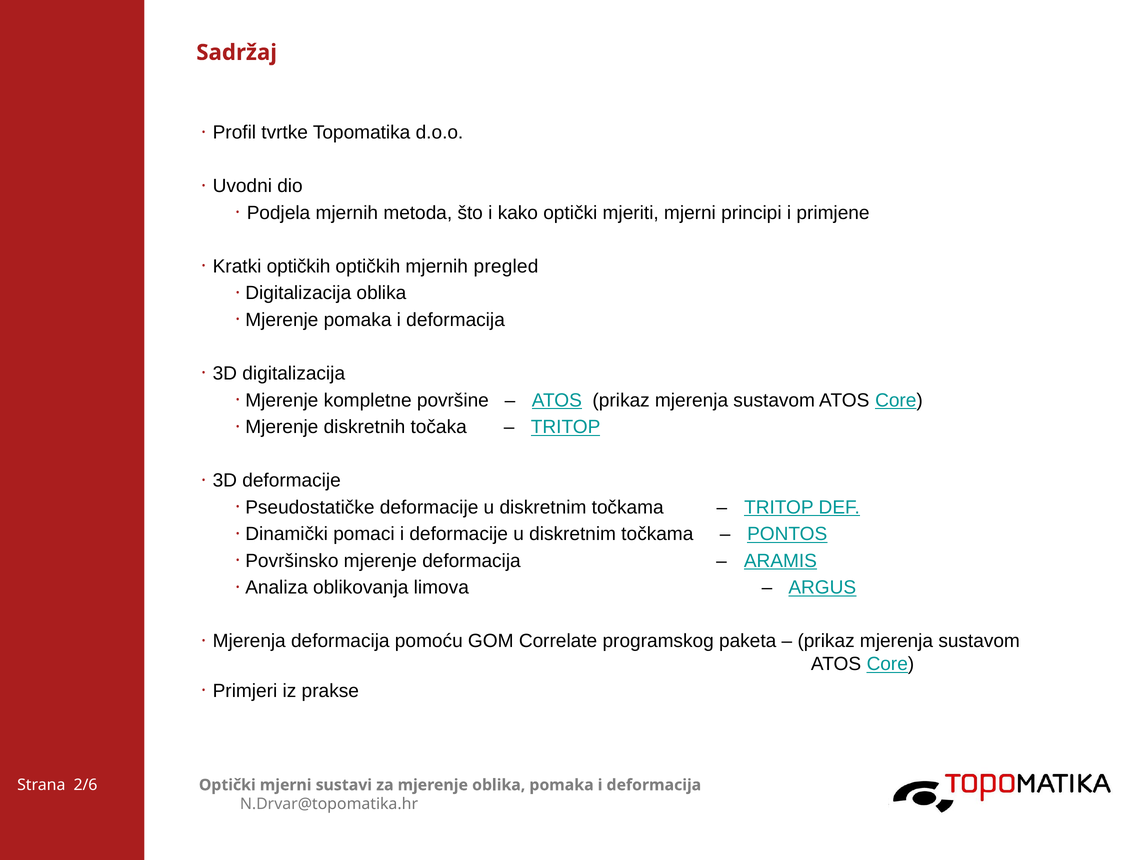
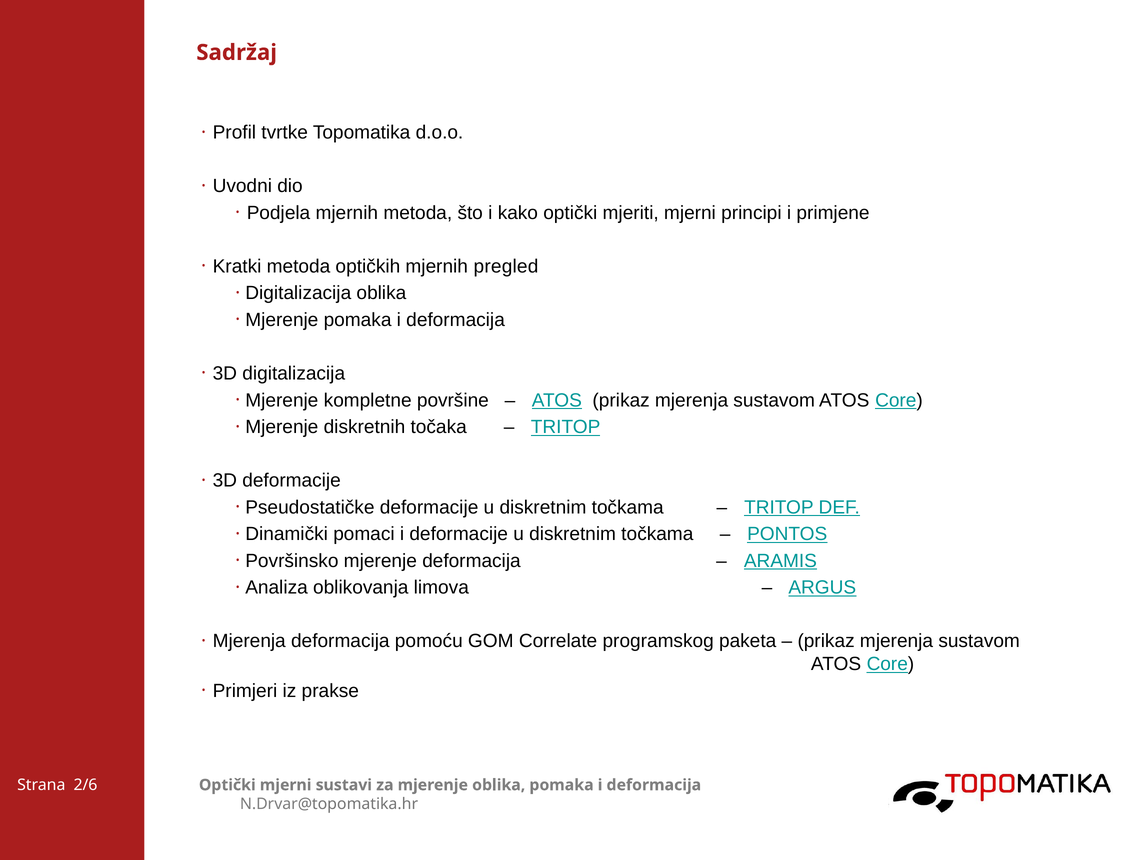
Kratki optičkih: optičkih -> metoda (298, 266)
